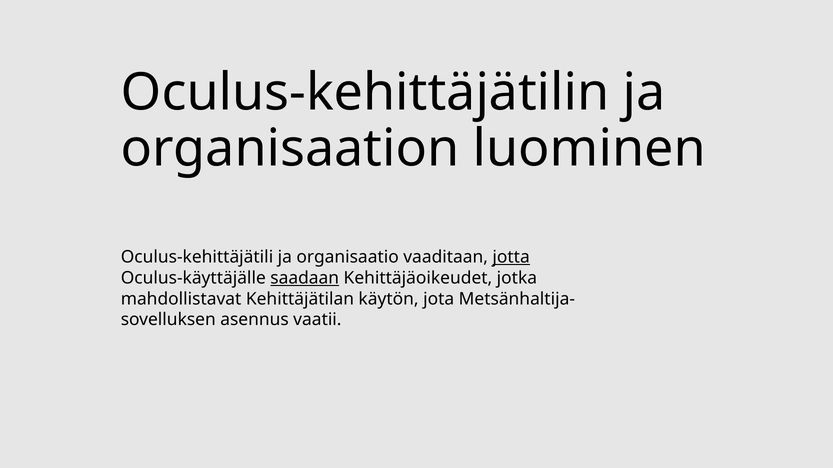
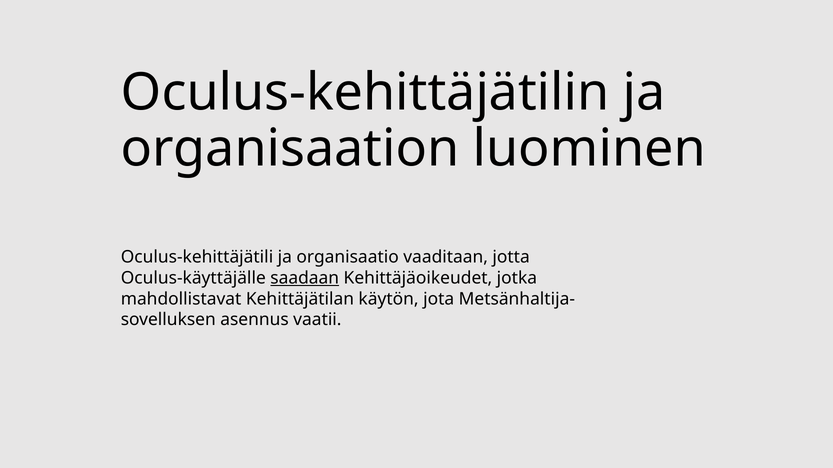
jotta underline: present -> none (511, 258)
